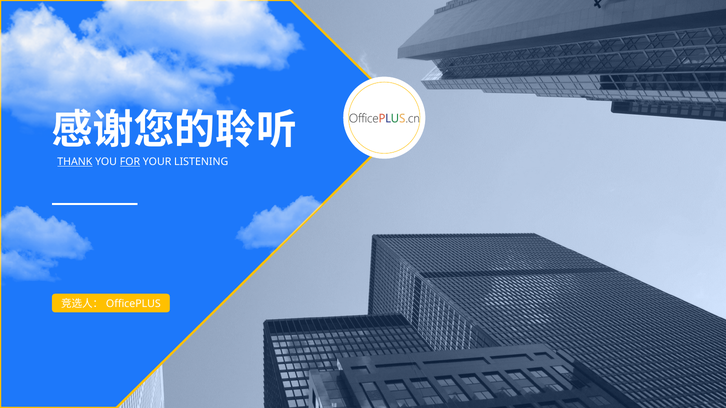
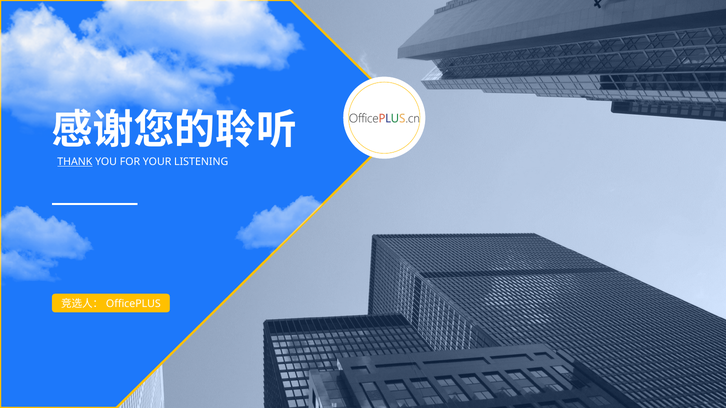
FOR underline: present -> none (130, 162)
